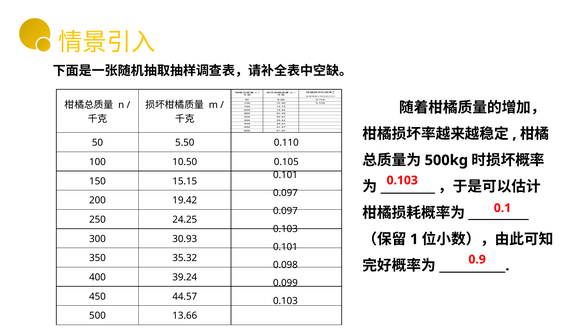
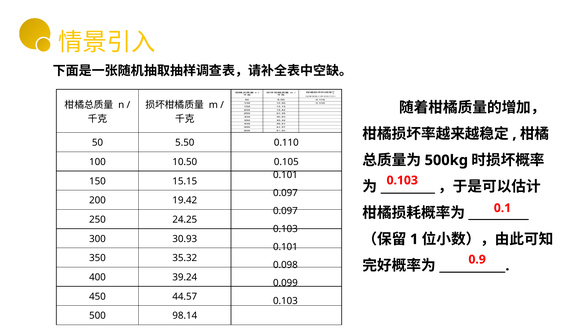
13.66: 13.66 -> 98.14 (185, 316)
